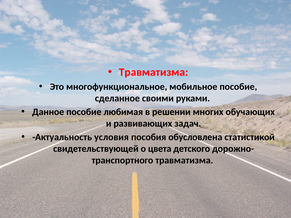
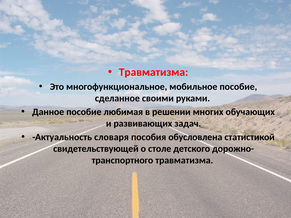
условия: условия -> словаря (111, 137)
цвета: цвета -> столе (160, 149)
